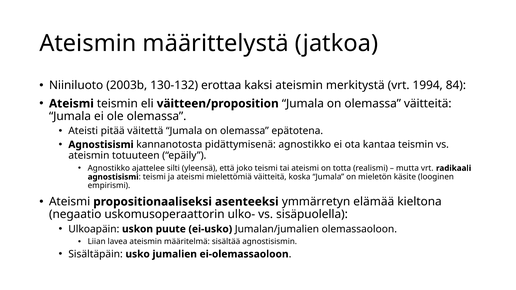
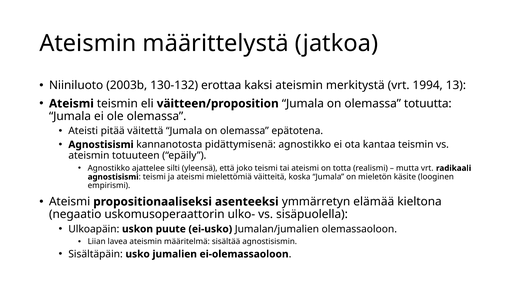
84: 84 -> 13 (456, 86)
olemassa väitteitä: väitteitä -> totuutta (428, 104)
